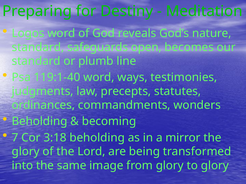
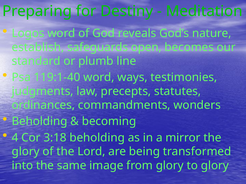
standard: standard -> establish (38, 47)
7: 7 -> 4 (15, 138)
